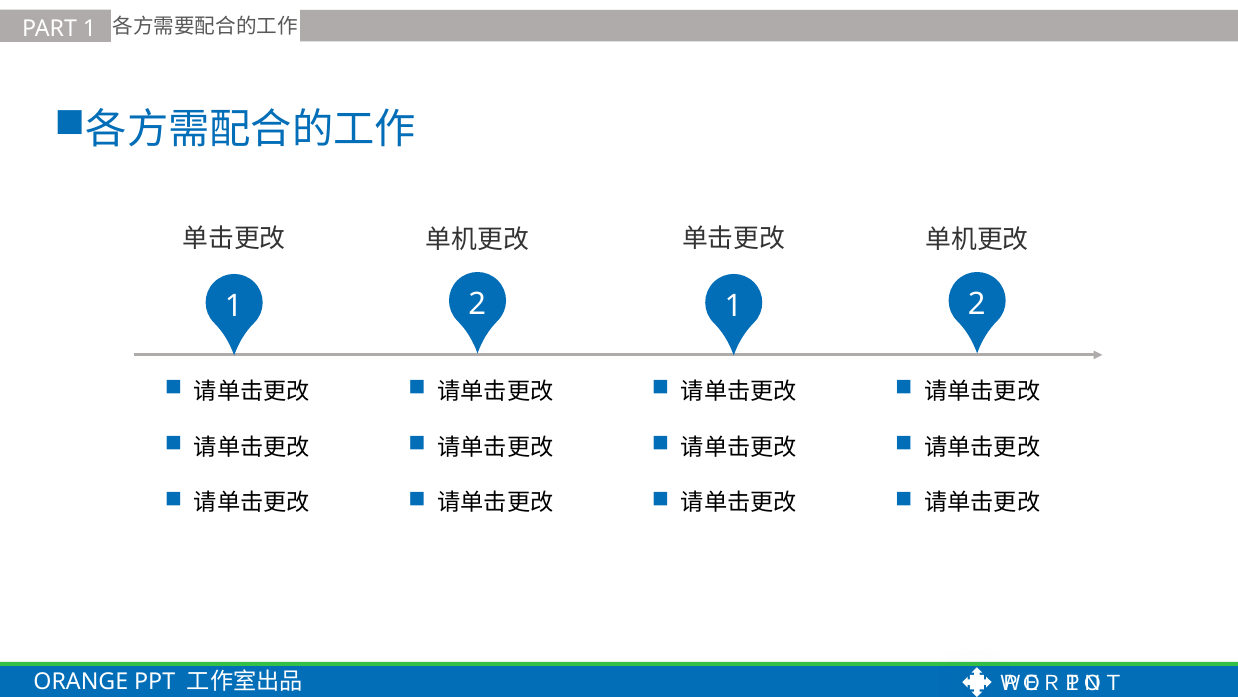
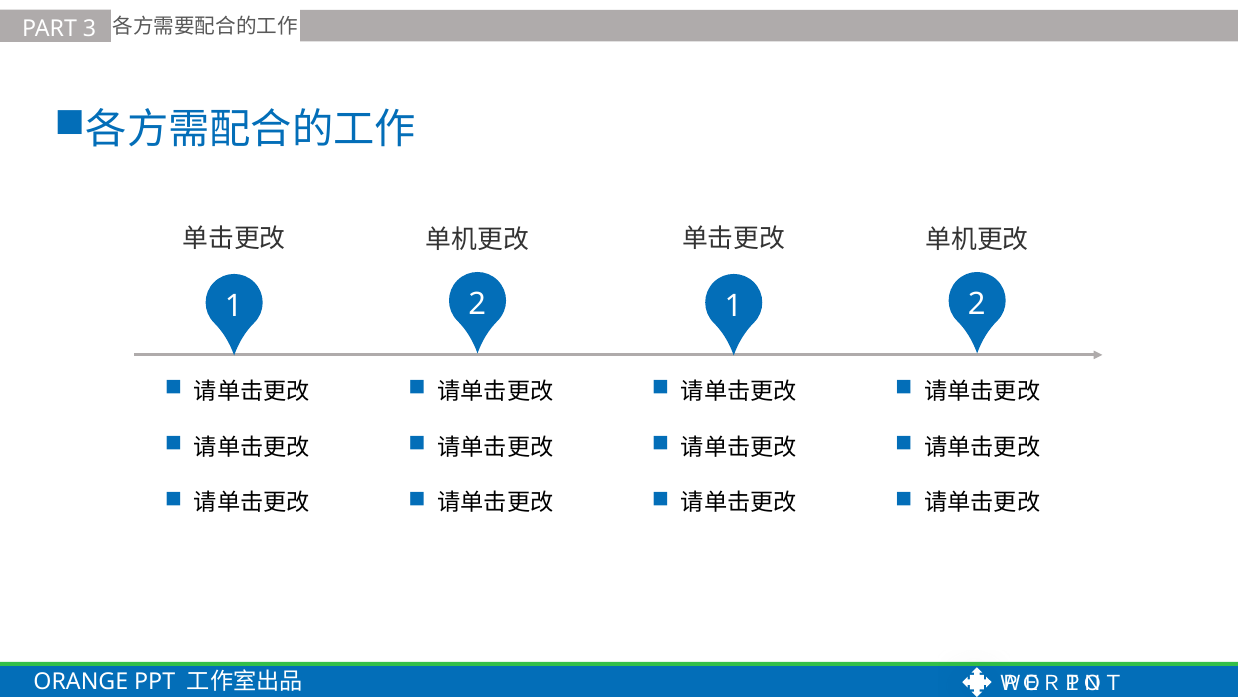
PART 1: 1 -> 3 (90, 29)
